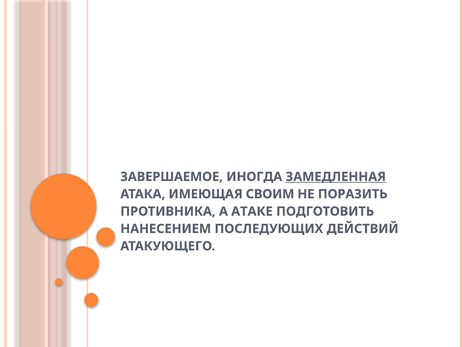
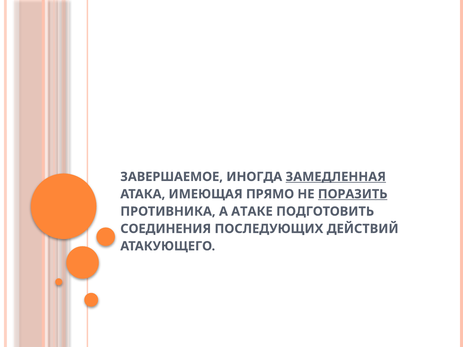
СВОИМ: СВОИМ -> ПРЯМО (270, 194)
ПОРАЗИТЬ underline: none -> present (353, 194)
НАНЕСЕНИЕМ: НАНЕСЕНИЕМ -> СОЕДИНЕНИЯ (166, 229)
